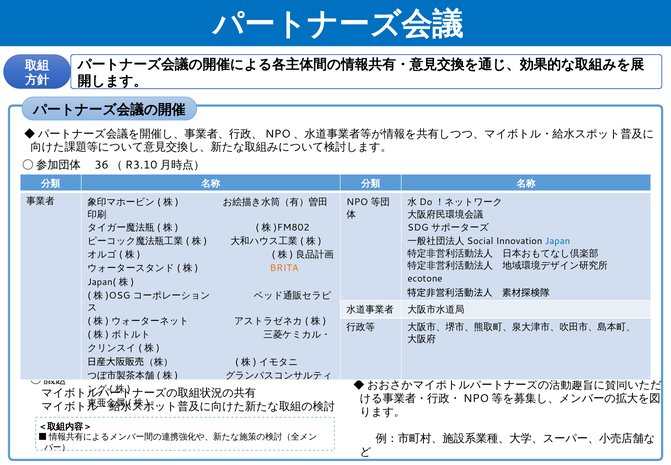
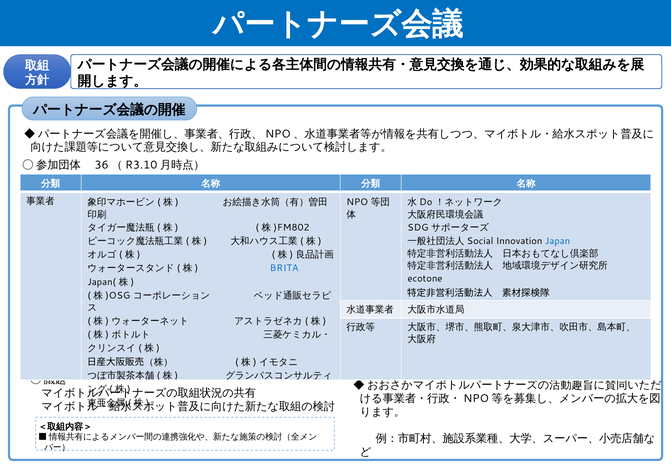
BRITA colour: orange -> blue (284, 268)
